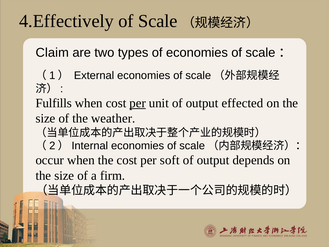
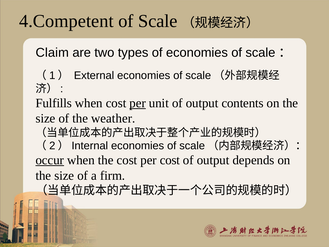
4.Effectively: 4.Effectively -> 4.Competent (66, 21)
effected: effected -> contents (243, 103)
occur underline: none -> present (50, 160)
per soft: soft -> cost (170, 160)
